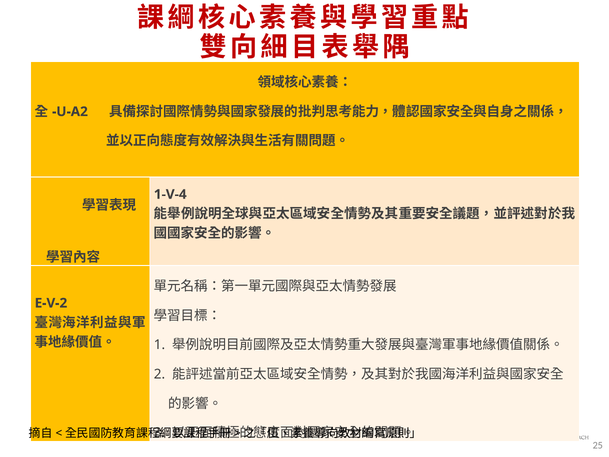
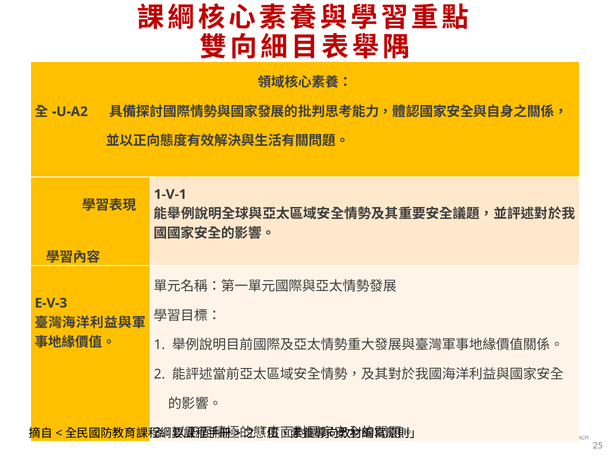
1-V-4: 1-V-4 -> 1-V-1 (170, 194)
E-V-2: E-V-2 -> E-V-3 (51, 303)
